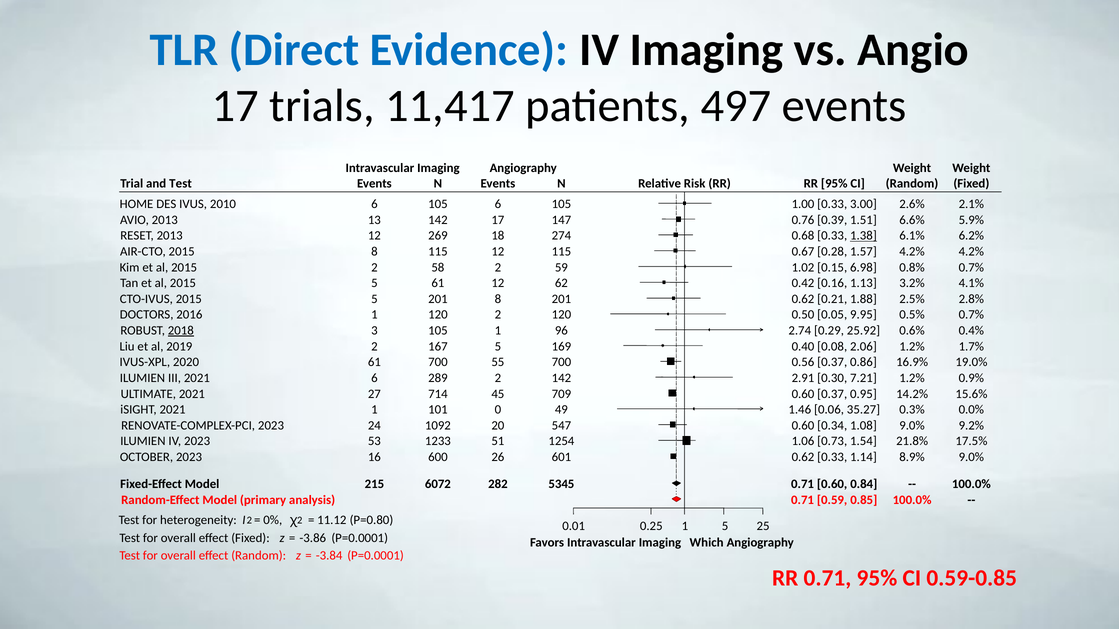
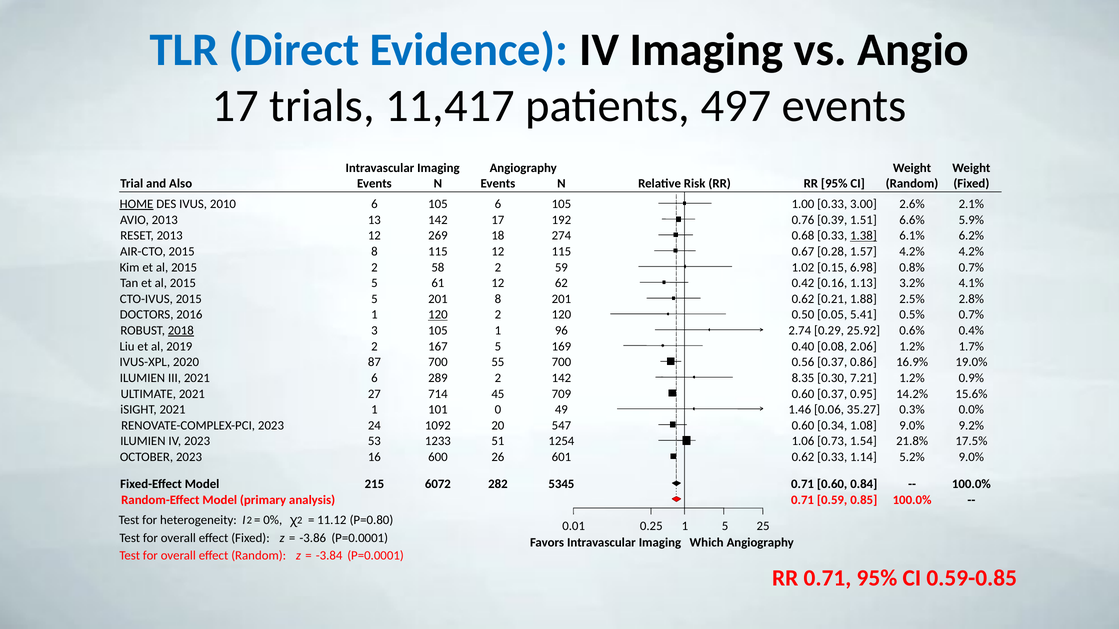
and Test: Test -> Also (181, 184)
HOME underline: none -> present (137, 204)
147: 147 -> 192 (561, 220)
120 underline: none -> present (438, 315)
9.95: 9.95 -> 5.41 (863, 315)
2020 61: 61 -> 87 (374, 362)
2.91: 2.91 -> 8.35 (803, 378)
8.9%: 8.9% -> 5.2% (912, 457)
